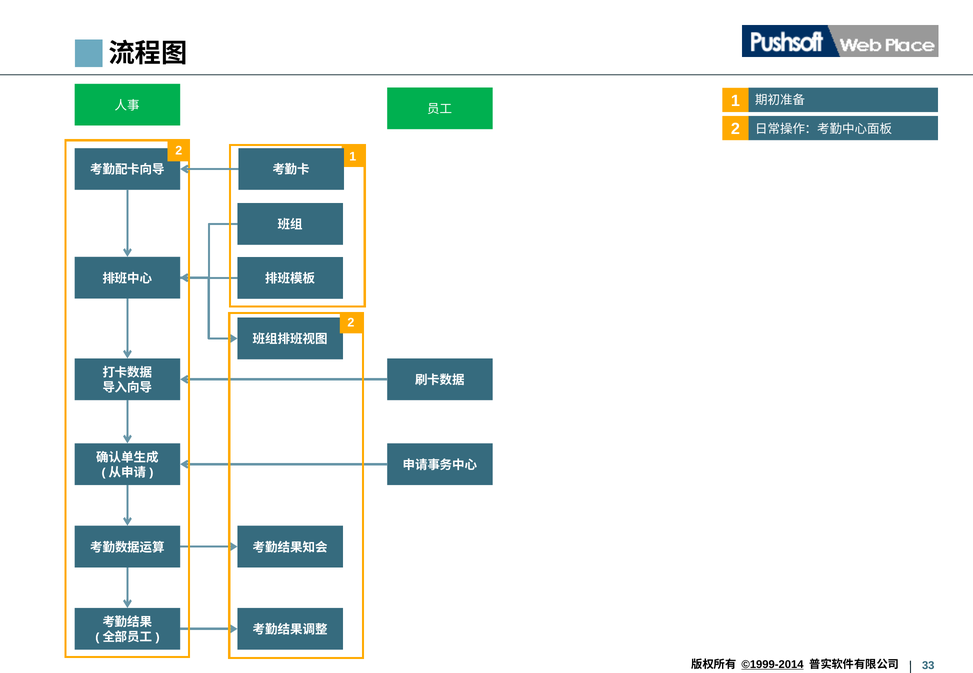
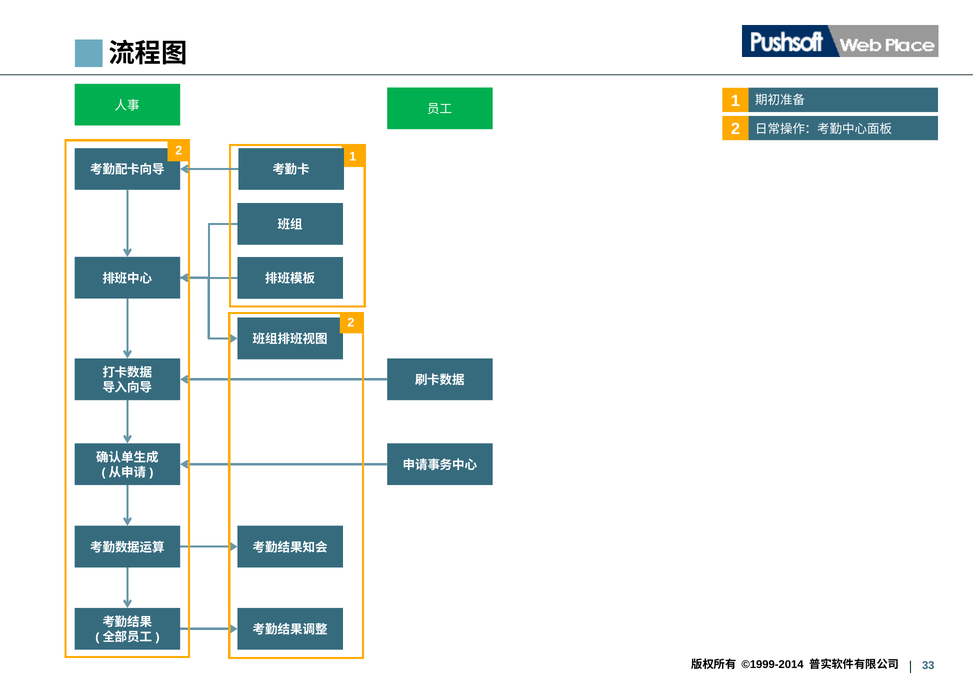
©1999-2014 underline: present -> none (773, 665)
